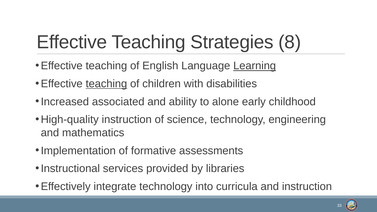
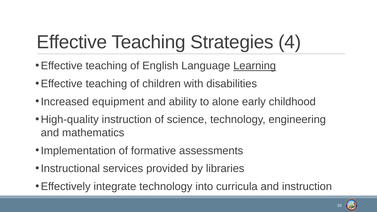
8: 8 -> 4 (290, 42)
teaching underline: present -> none (106, 84)
associated: associated -> equipment (118, 102)
